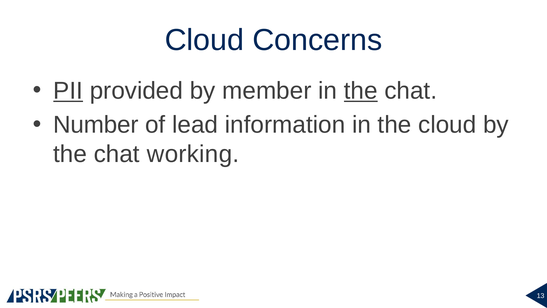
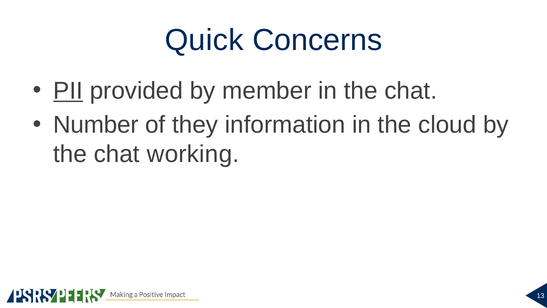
Cloud: Cloud -> Quick (204, 40)
the underline: present -> none (361, 91)
lead: lead -> they (195, 125)
